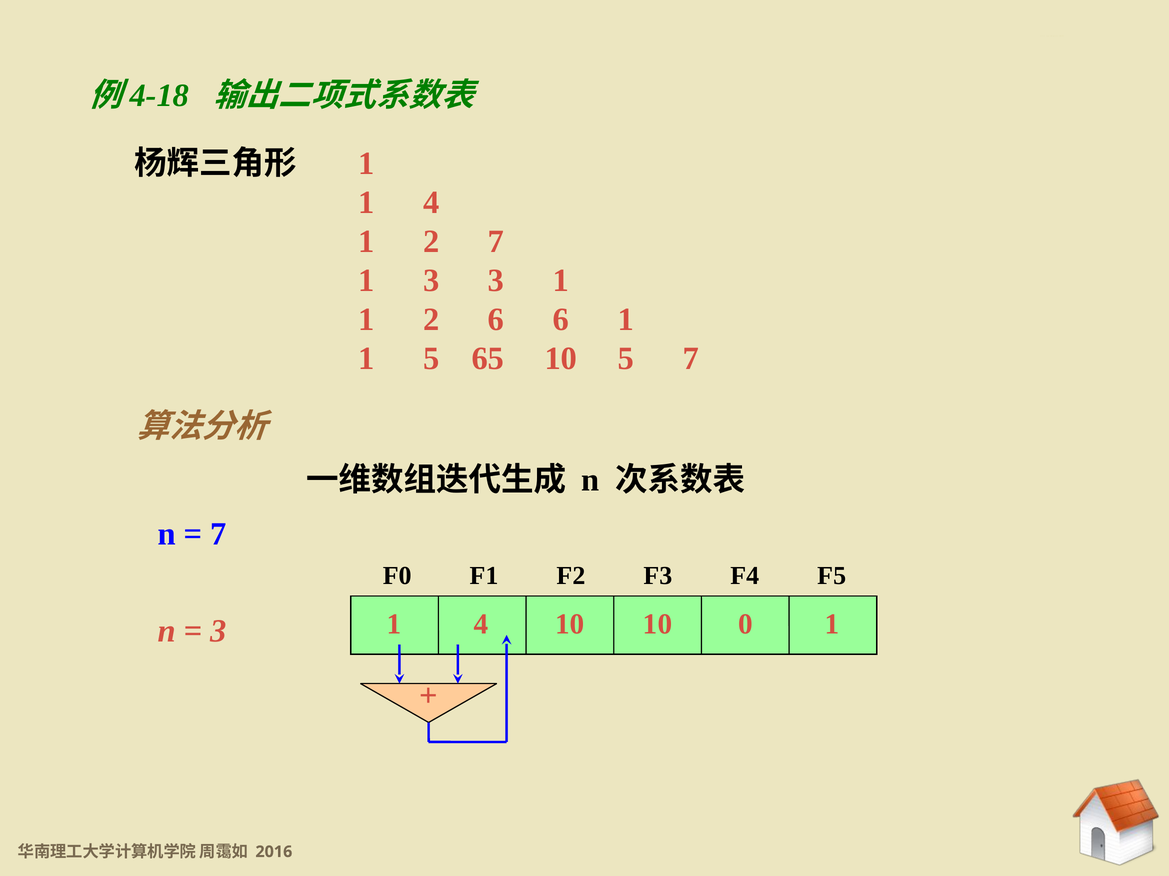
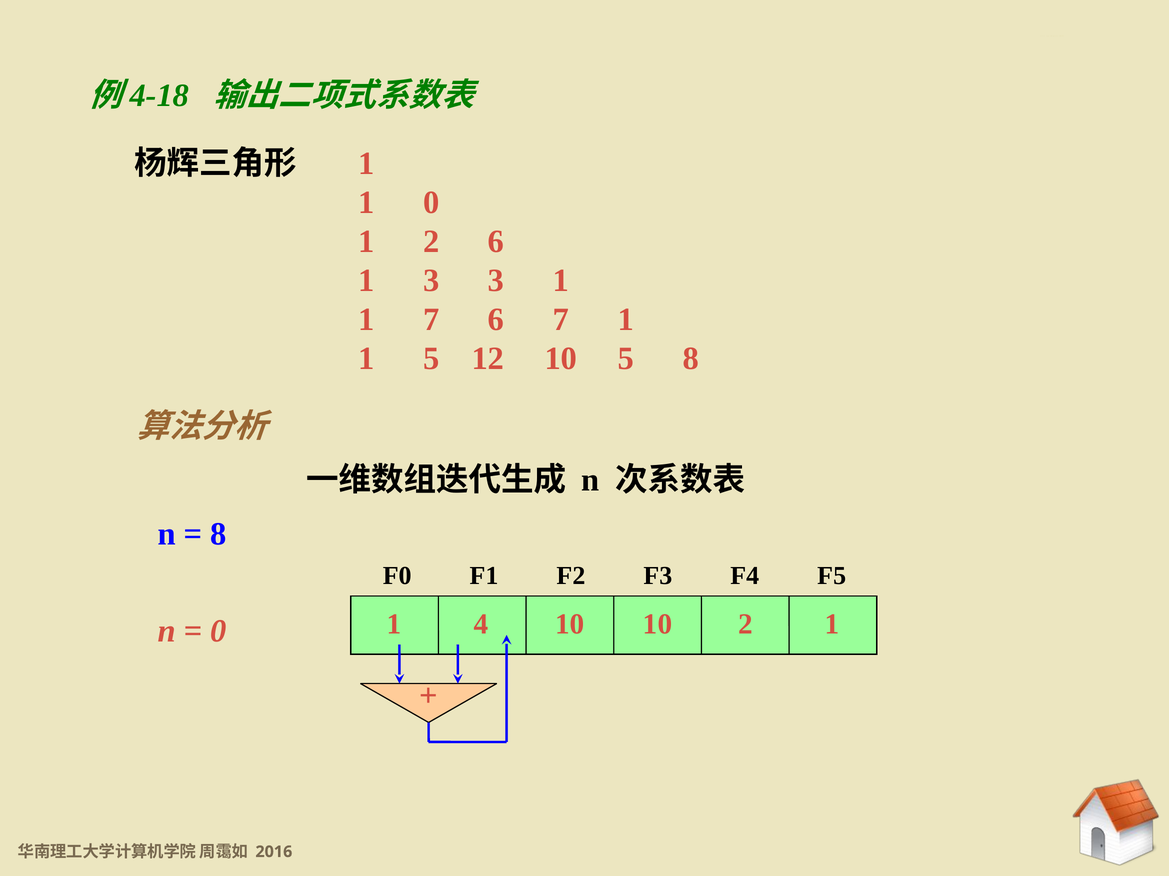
1 4: 4 -> 0 (431, 203)
2 7: 7 -> 6 (496, 242)
2: 2 -> 7 (431, 320)
6 6: 6 -> 7 (561, 320)
65: 65 -> 12 (488, 359)
5 7: 7 -> 8 (691, 359)
7: 7 -> 8 (219, 534)
10 0: 0 -> 2 (745, 625)
3: 3 -> 0 (219, 632)
